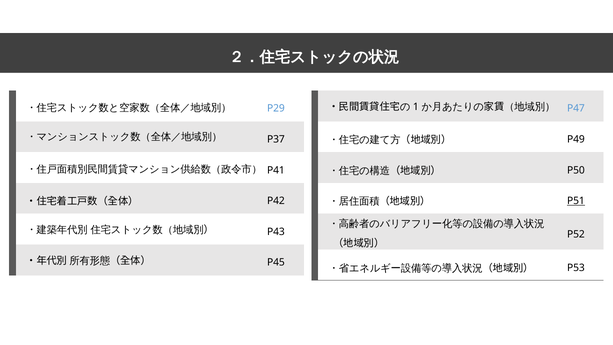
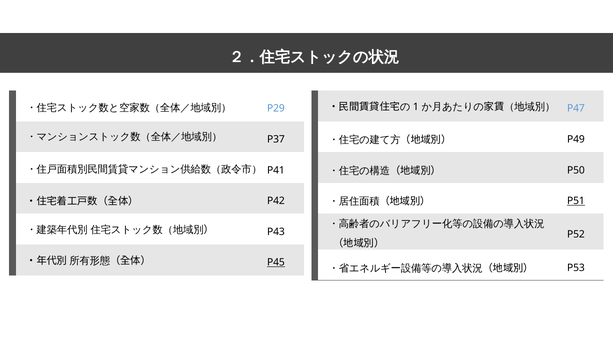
P45 underline: none -> present (276, 262)
